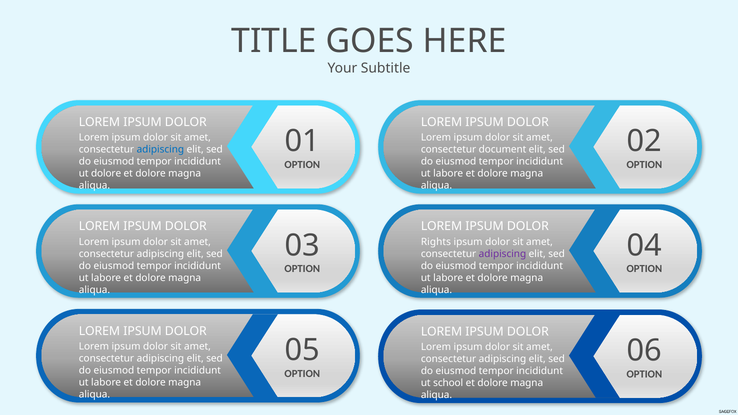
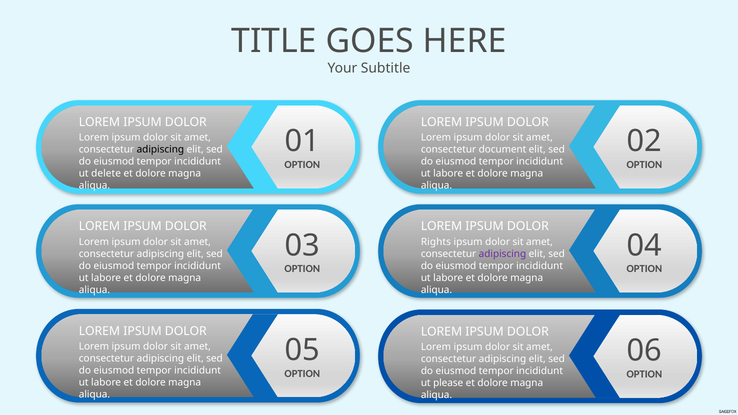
adipiscing colour: blue -> black (160, 150)
ut dolore: dolore -> delete (106, 174)
school: school -> please (448, 383)
